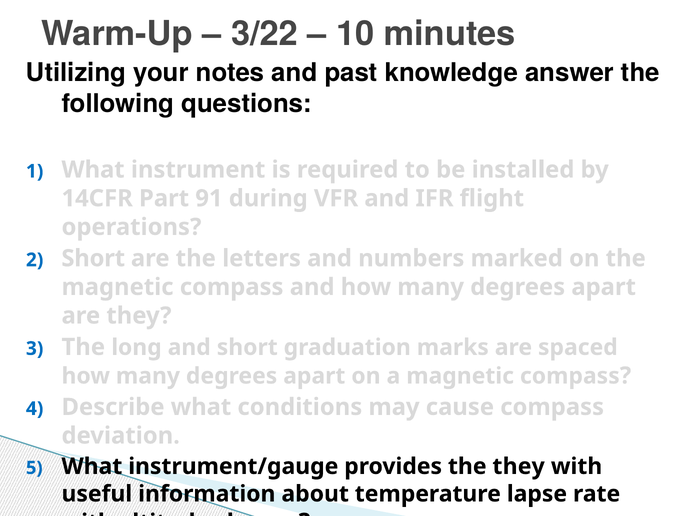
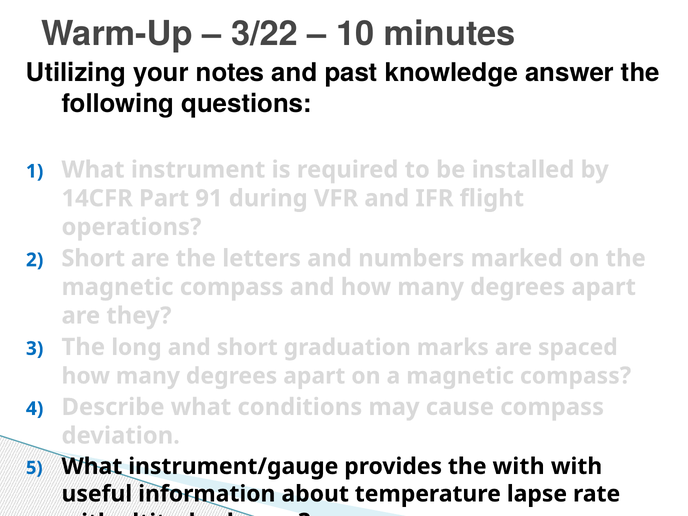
the they: they -> with (519, 466)
